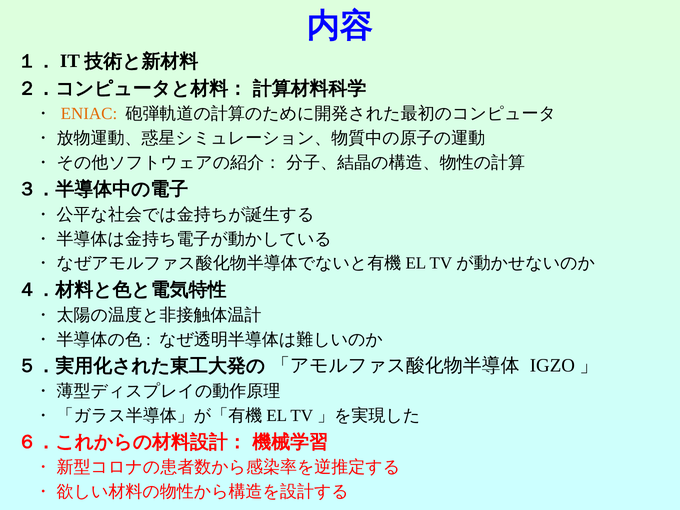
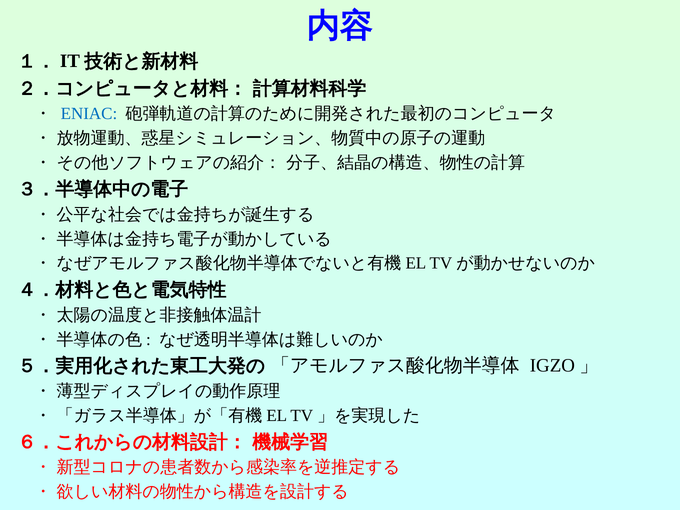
ENIAC colour: orange -> blue (89, 114)
